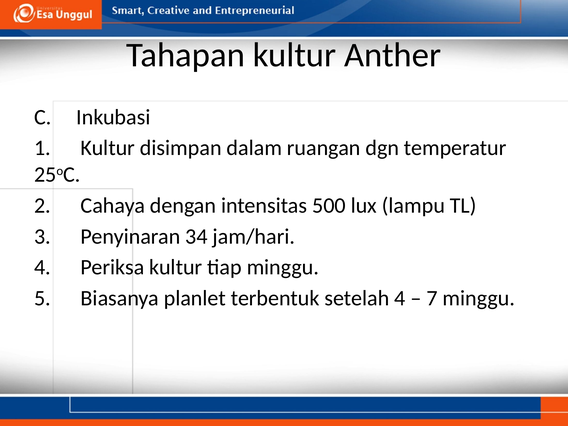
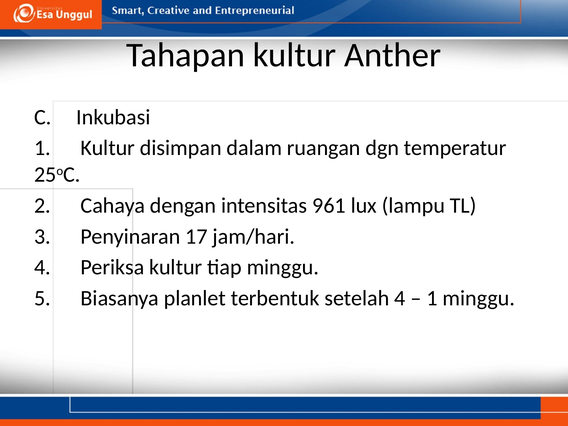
500: 500 -> 961 (329, 205)
34: 34 -> 17 (196, 236)
7: 7 -> 1 (432, 298)
